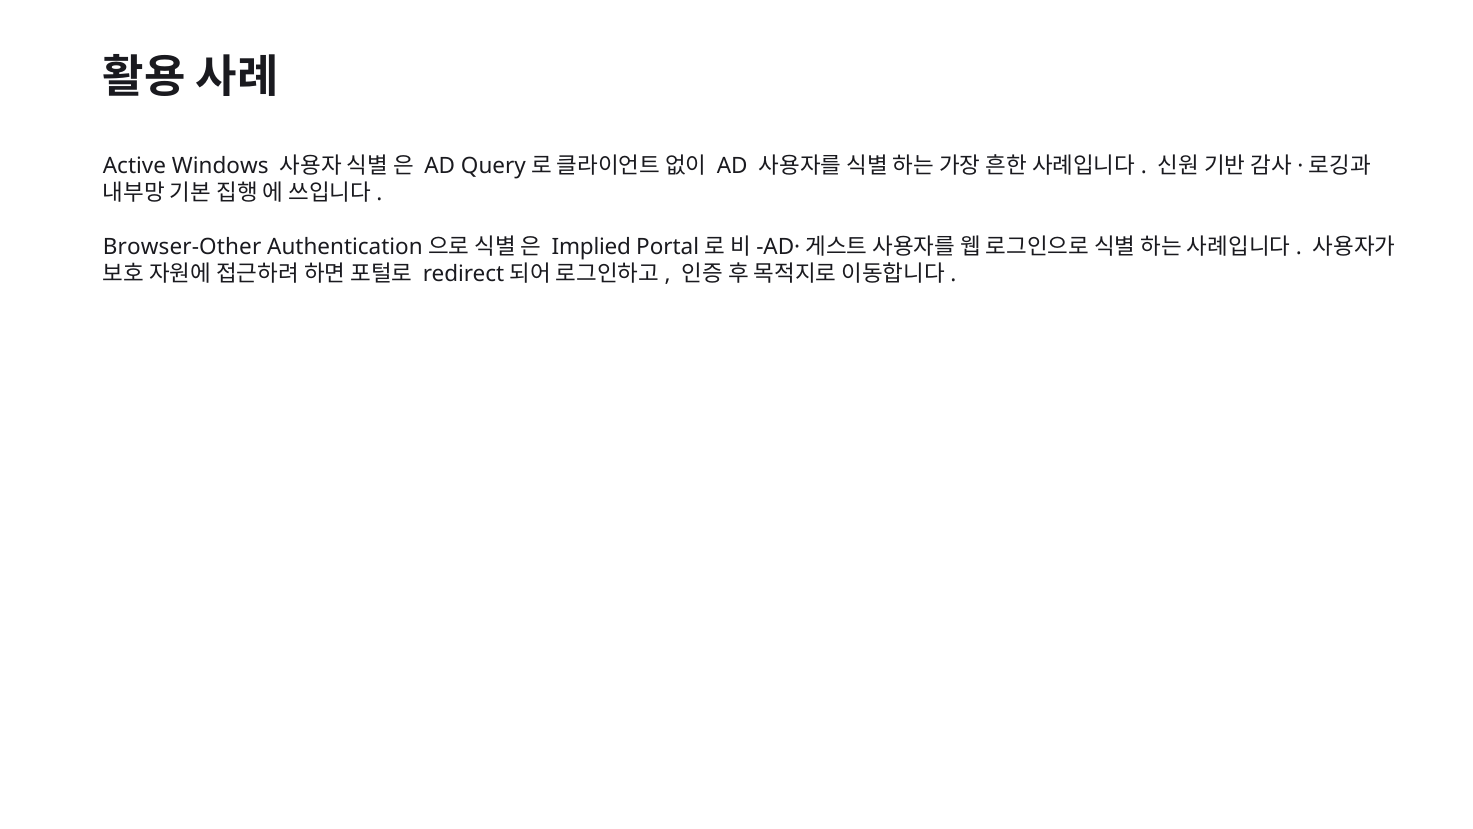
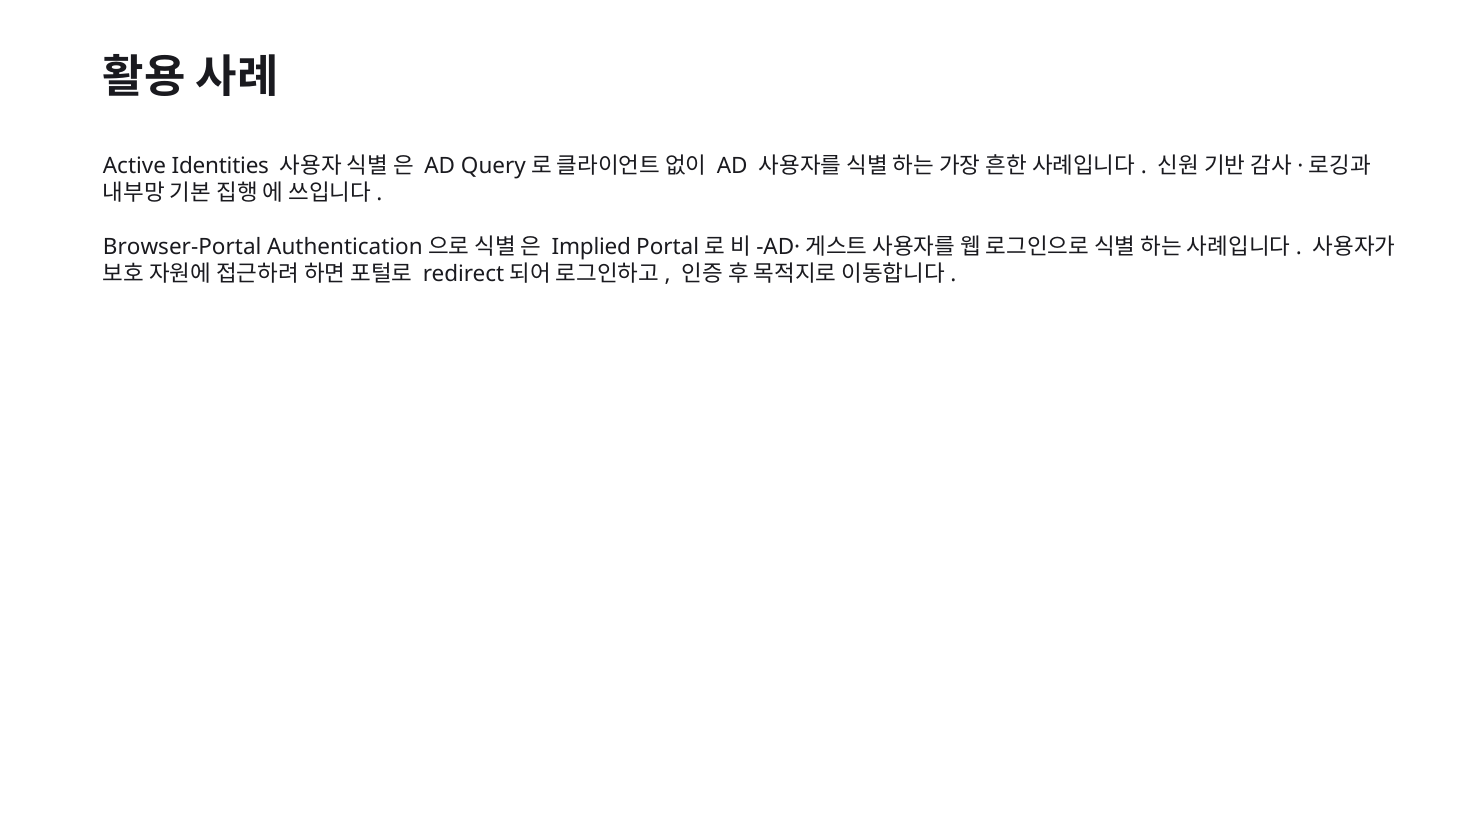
Windows: Windows -> Identities (220, 166)
Browser-Other: Browser-Other -> Browser-Portal (182, 247)
